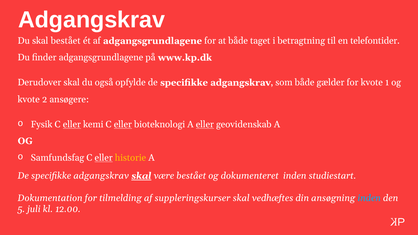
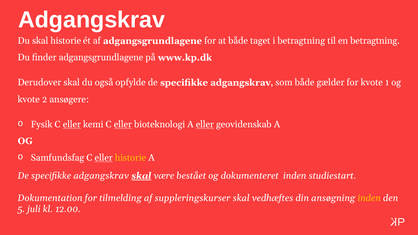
skal bestået: bestået -> historie (66, 41)
en telefontider: telefontider -> betragtning (375, 41)
inden colour: light blue -> yellow (369, 198)
